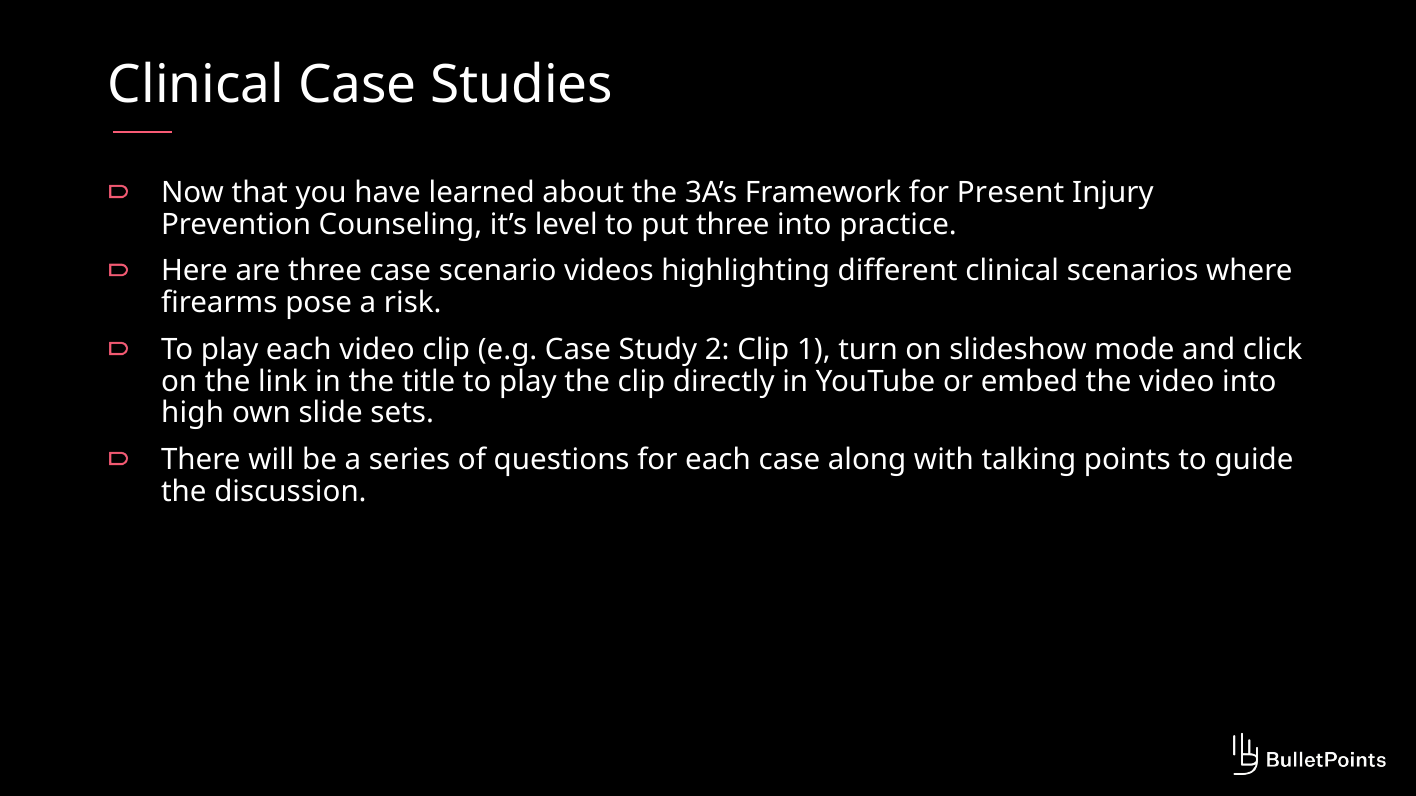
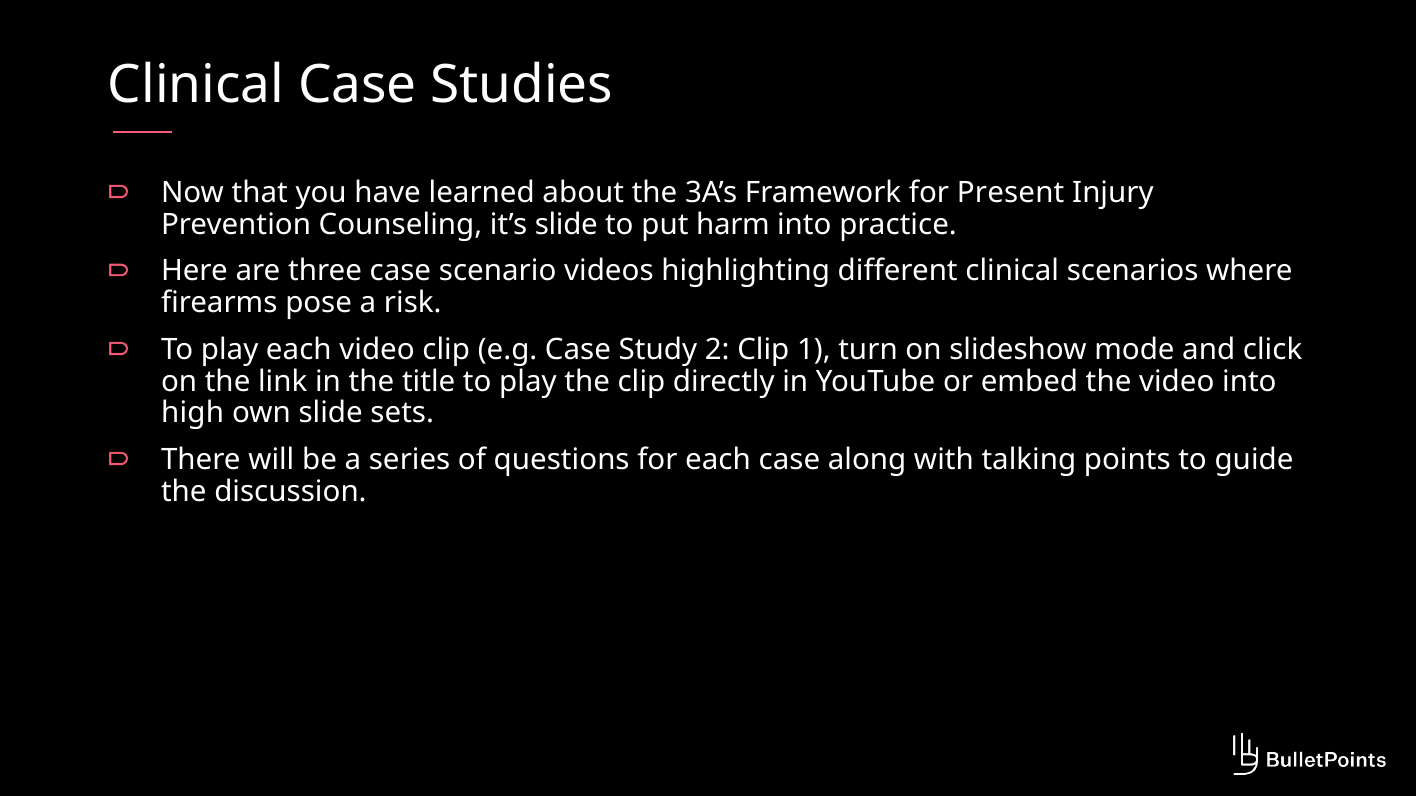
it’s level: level -> slide (566, 225)
put three: three -> harm (733, 225)
